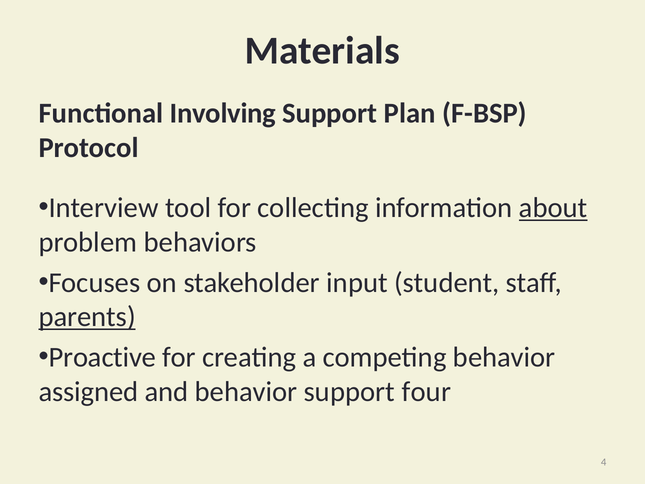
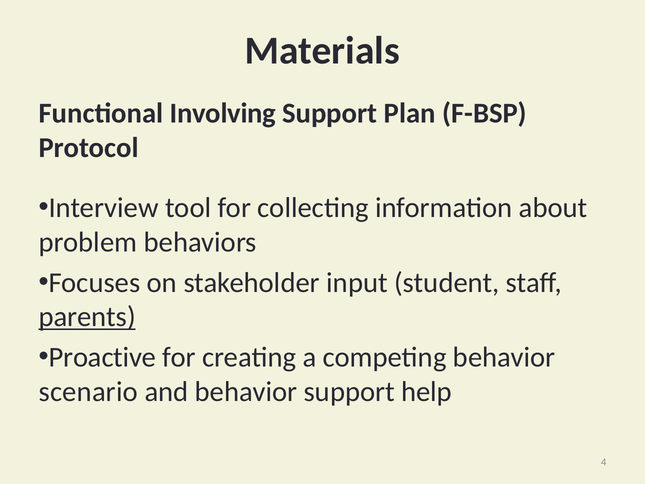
about underline: present -> none (553, 208)
assigned: assigned -> scenario (88, 391)
four: four -> help (427, 391)
